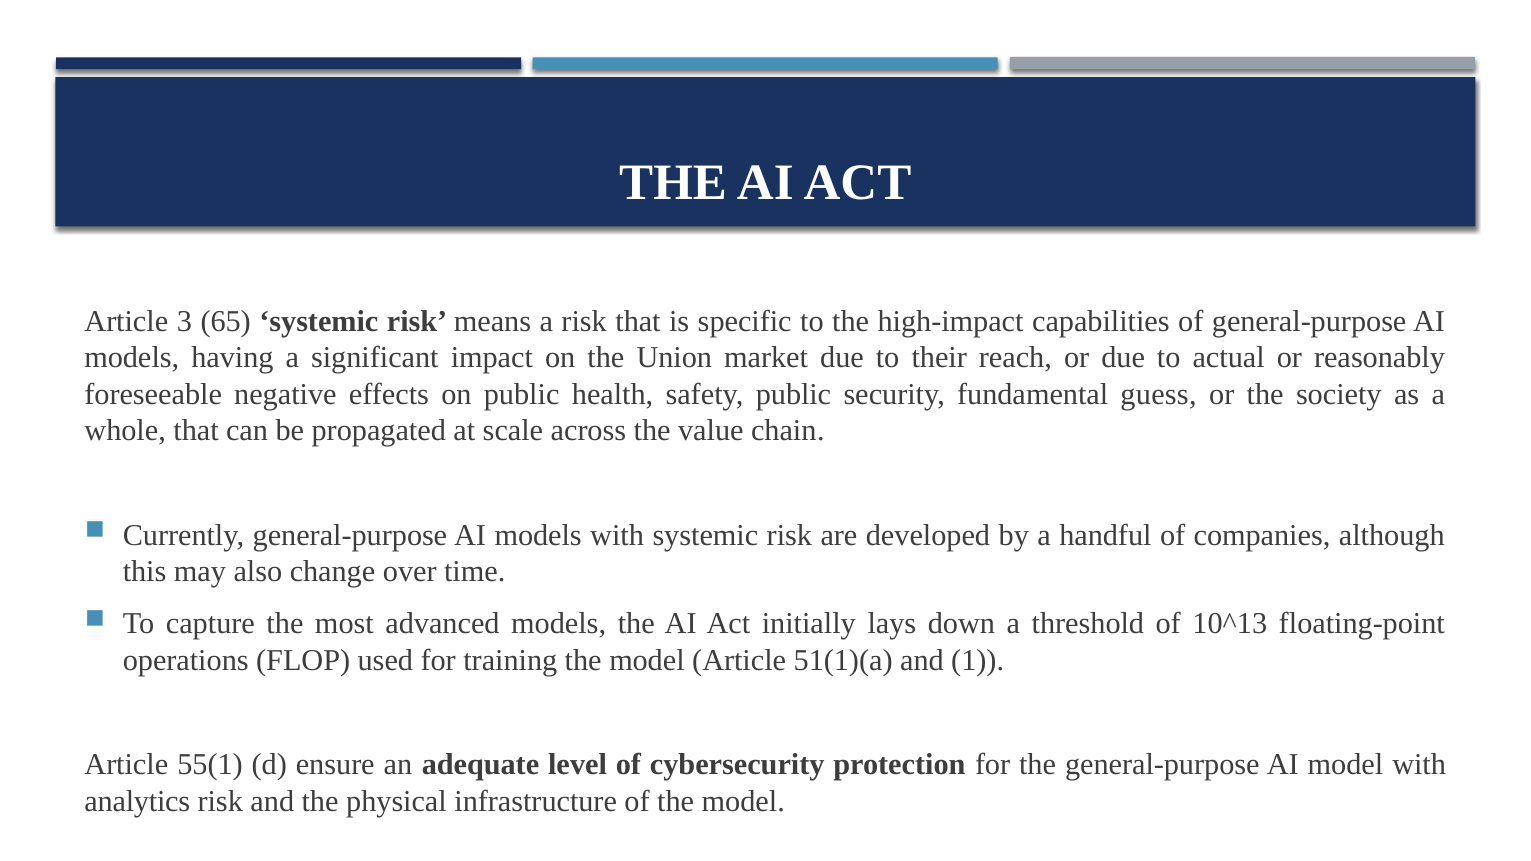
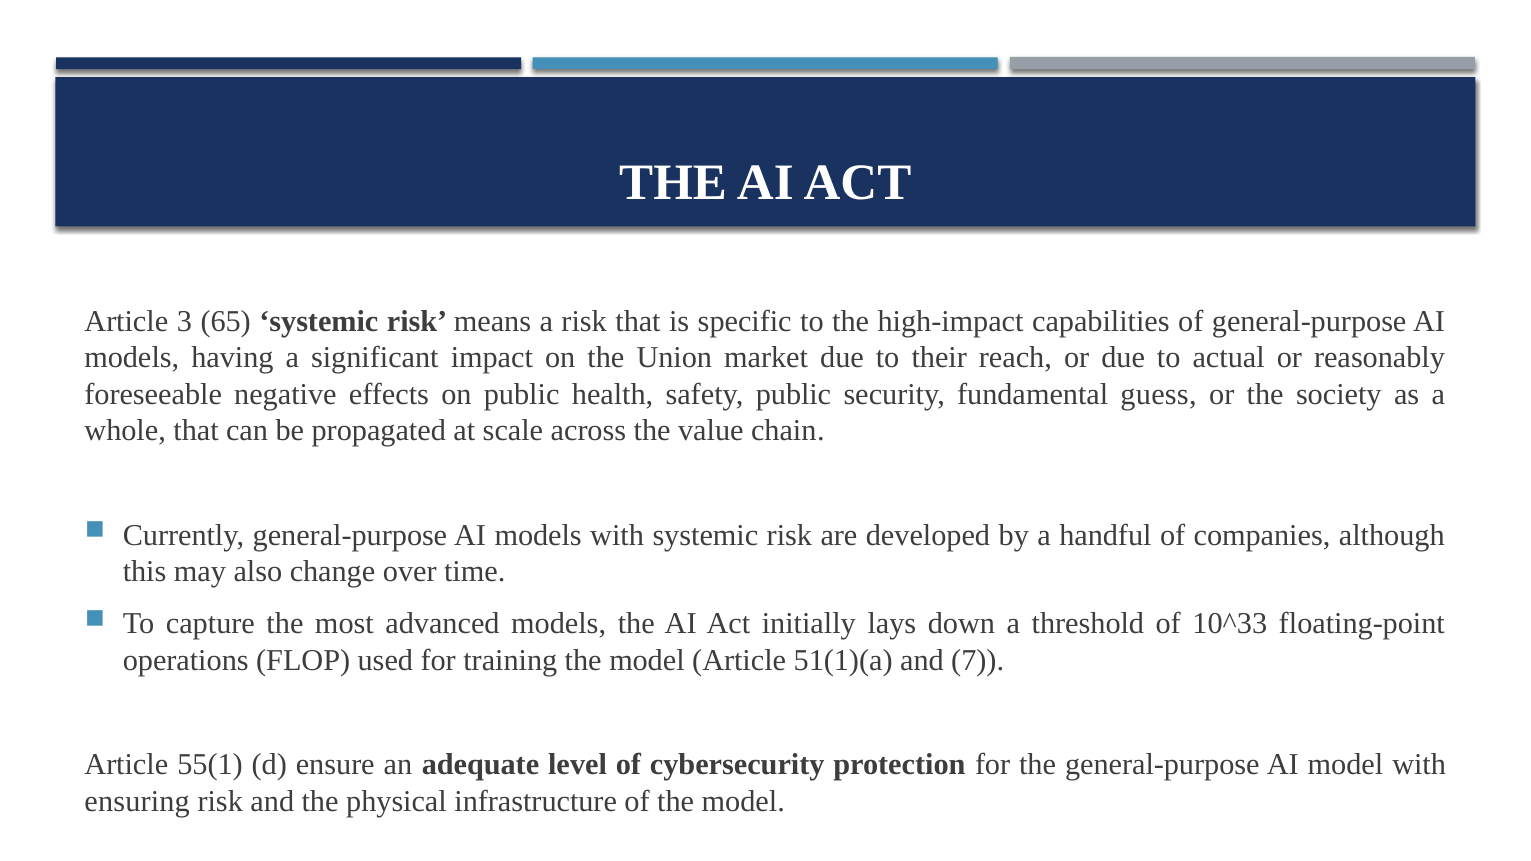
10^13: 10^13 -> 10^33 (1230, 624)
1: 1 -> 7 (978, 660)
analytics: analytics -> ensuring (137, 801)
